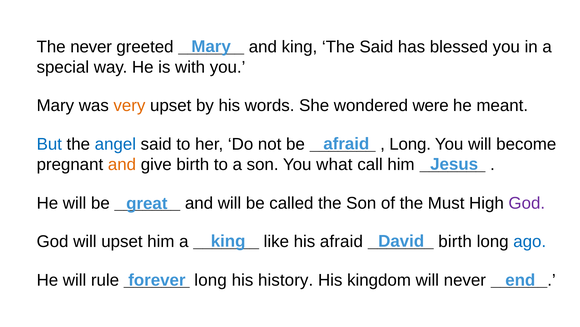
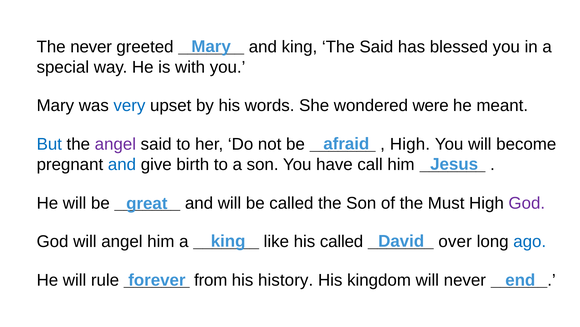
very colour: orange -> blue (129, 105)
angel colour: blue -> purple (115, 144)
Long: Long -> High (410, 144)
and colour: orange -> blue (122, 164)
what: what -> have (334, 164)
will upset: upset -> angel (122, 241)
his afraid: afraid -> called (342, 241)
birth: birth -> over (455, 241)
long: long -> from (211, 280)
